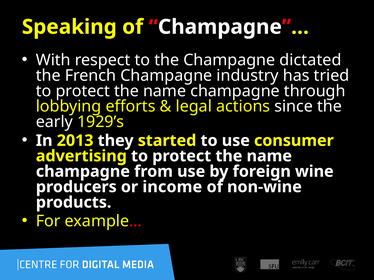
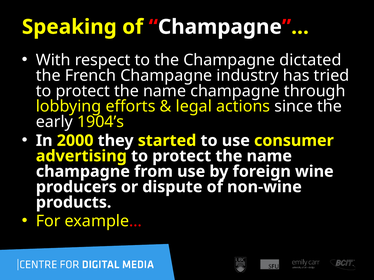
1929’s: 1929’s -> 1904’s (101, 122)
2013: 2013 -> 2000 (75, 141)
income: income -> dispute (172, 187)
